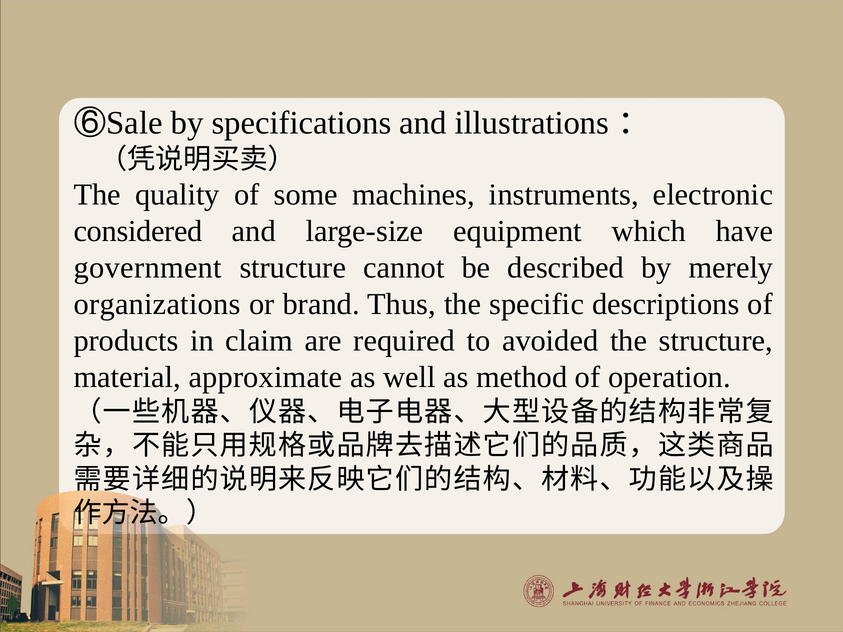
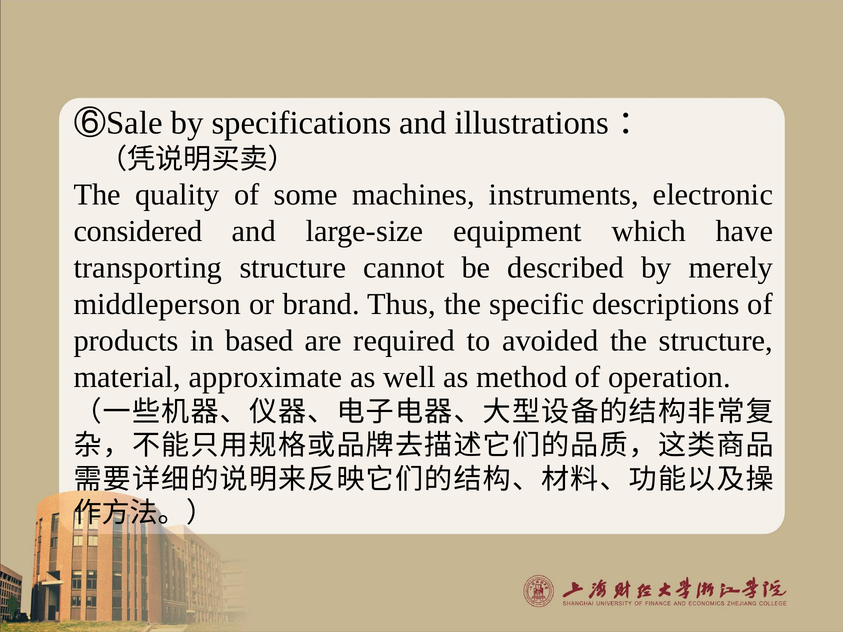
government: government -> transporting (148, 268)
organizations: organizations -> middleperson (157, 304)
claim: claim -> based (259, 341)
